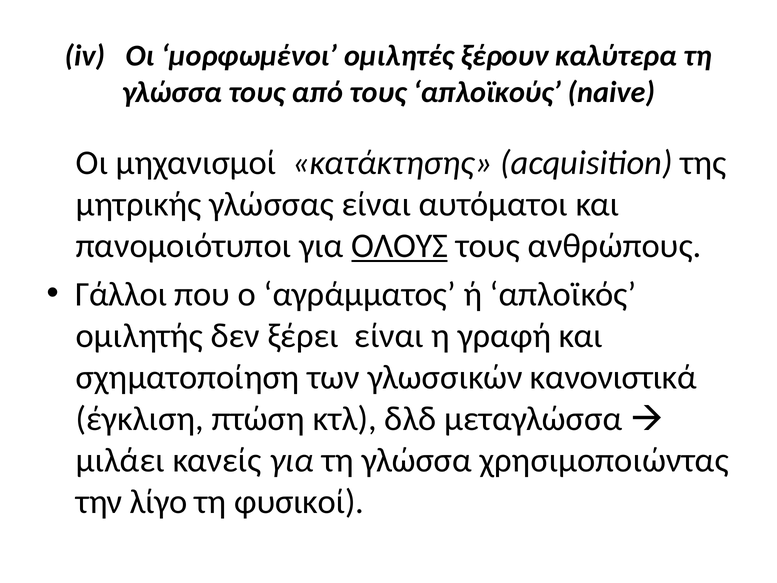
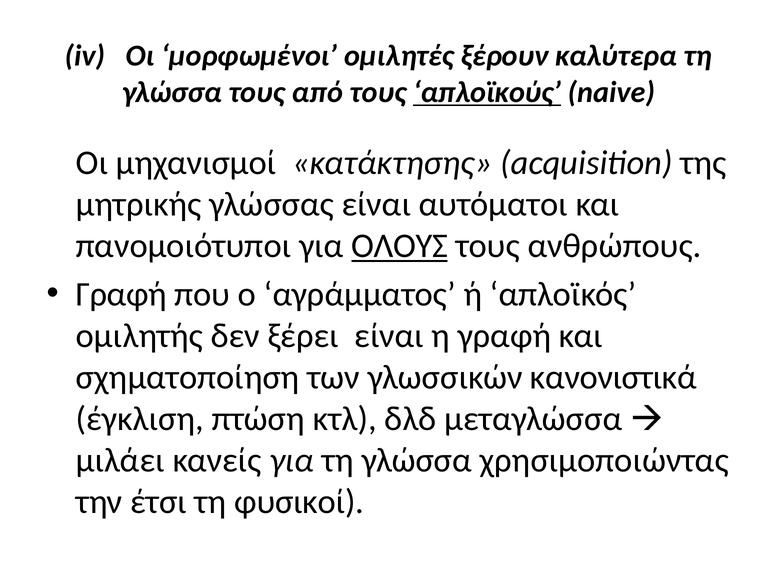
απλοϊκούς underline: none -> present (487, 92)
Γάλλοι: Γάλλοι -> Γραφή (121, 294)
λίγο: λίγο -> έτσι (159, 502)
